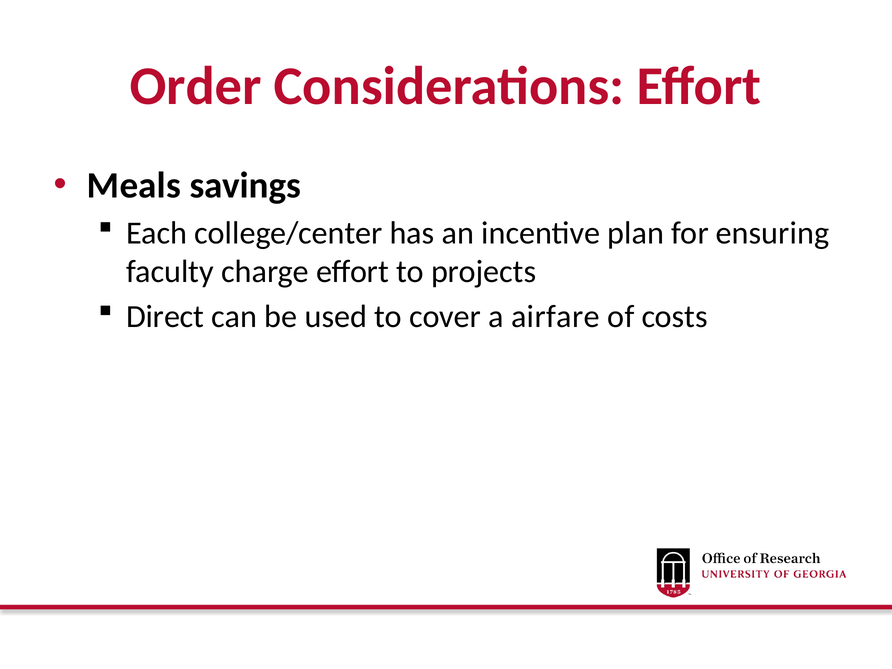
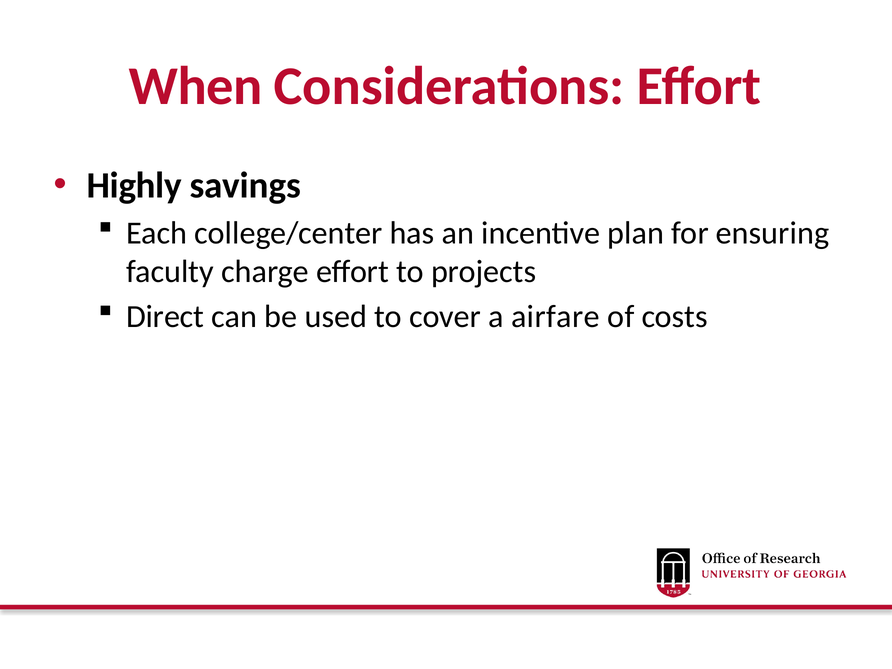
Order: Order -> When (196, 86)
Meals: Meals -> Highly (134, 185)
